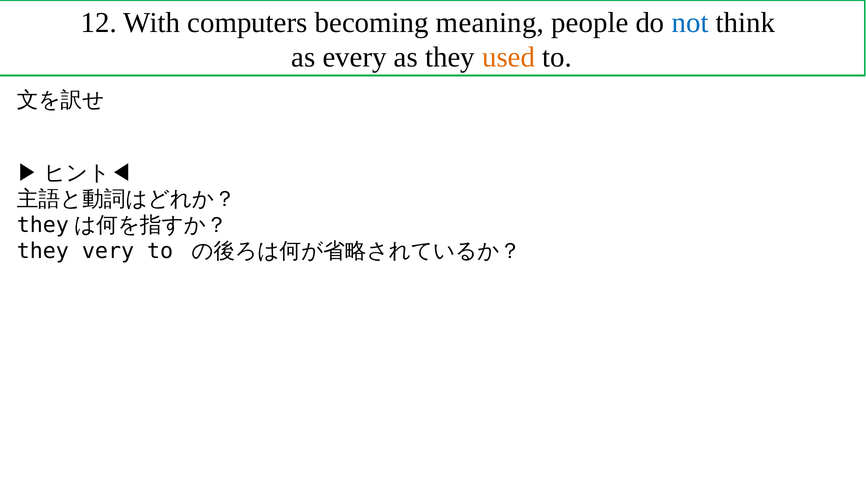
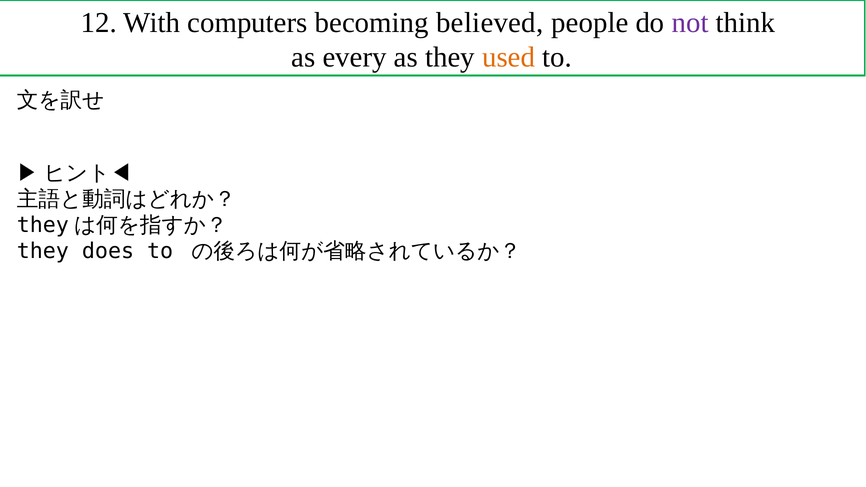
meaning: meaning -> believed (490, 23)
not colour: blue -> purple (690, 23)
very: very -> does (108, 251)
